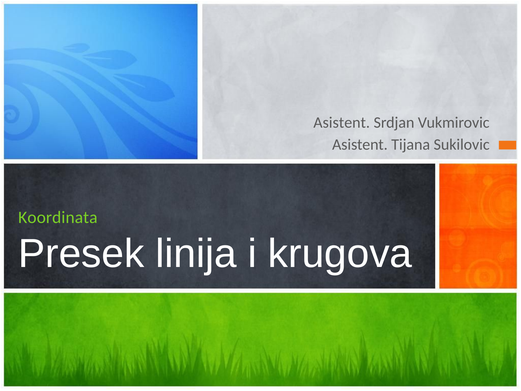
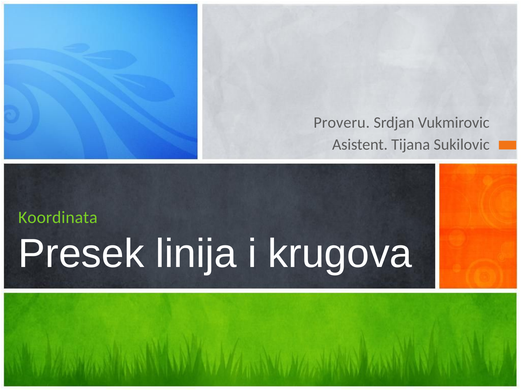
Asistent: Asistent -> Proveru (342, 122)
